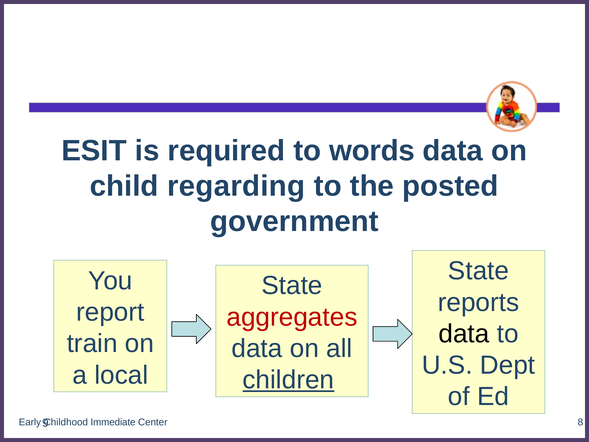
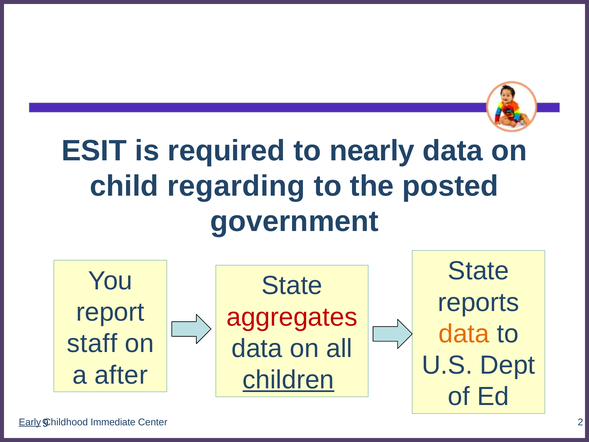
words: words -> nearly (372, 151)
data colour: black -> orange (464, 334)
train: train -> staff (92, 343)
local: local -> after (121, 375)
Early underline: none -> present (30, 422)
8: 8 -> 2 (580, 422)
